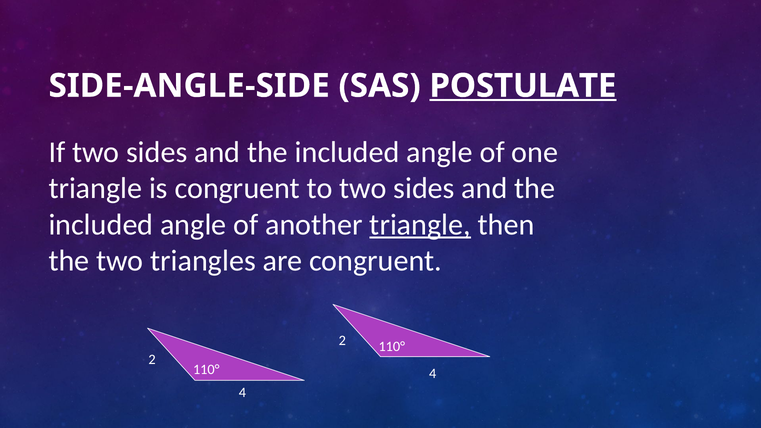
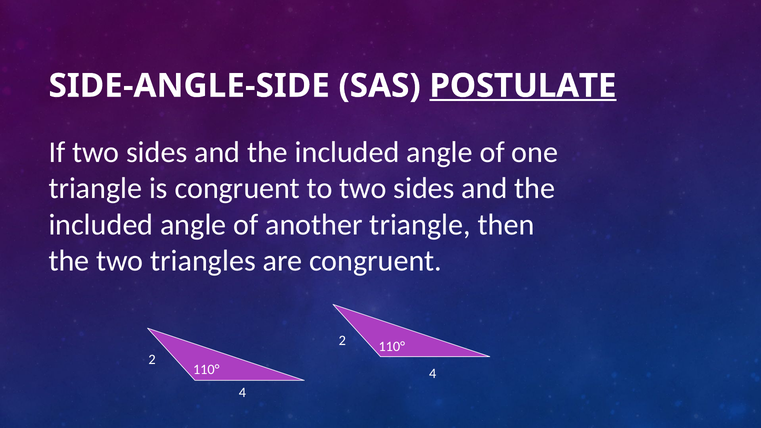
triangle underline: present -> none (420, 225)
